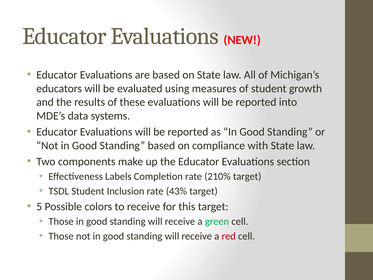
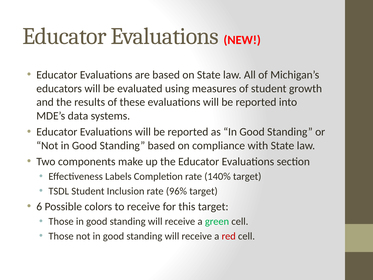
210%: 210% -> 140% (217, 176)
43%: 43% -> 96% (176, 191)
5: 5 -> 6 (39, 206)
